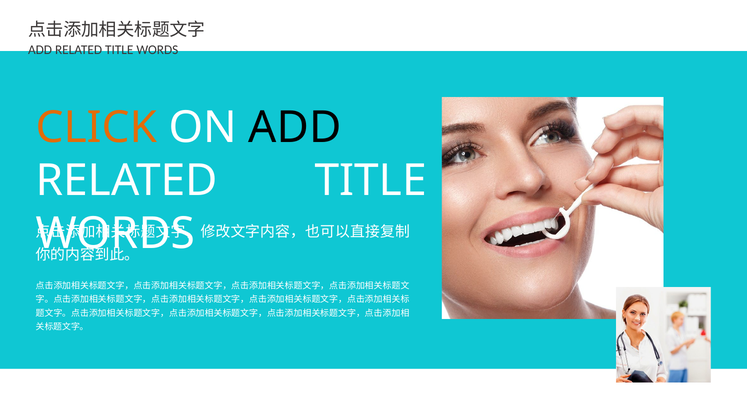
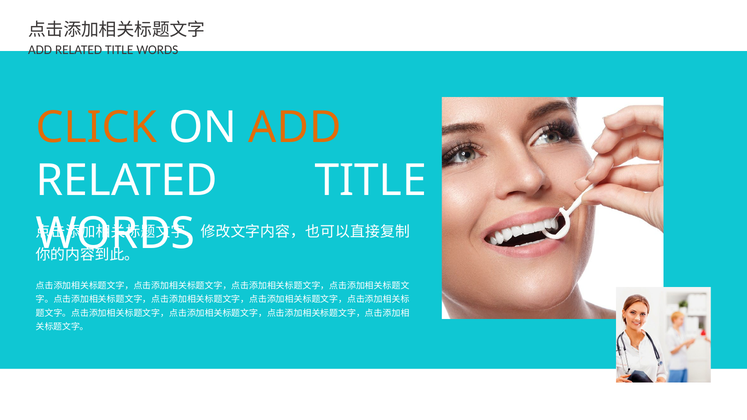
ADD colour: black -> orange (295, 128)
